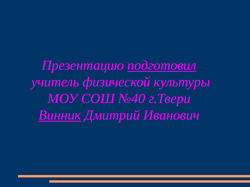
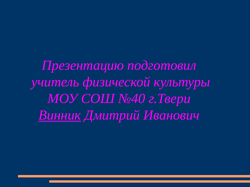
подготовил underline: present -> none (162, 66)
